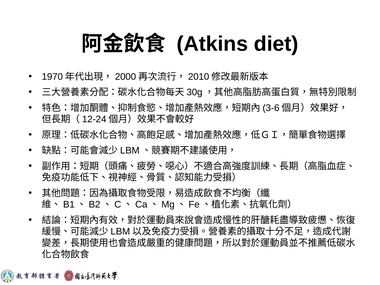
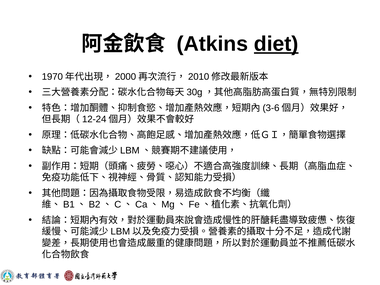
diet underline: none -> present (276, 44)
